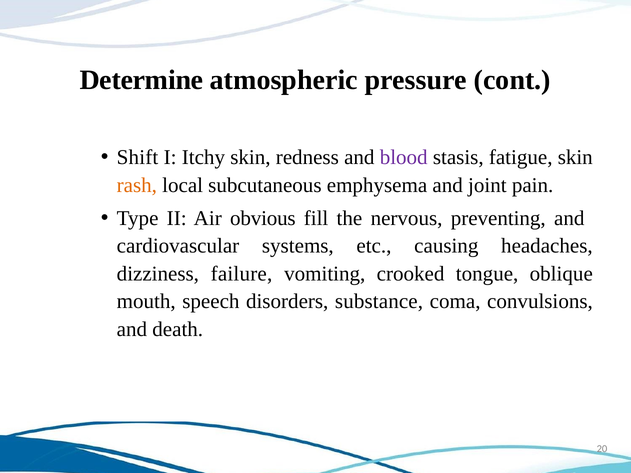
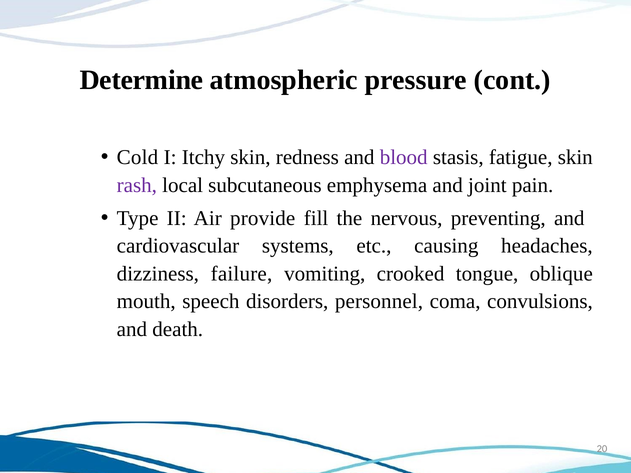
Shift: Shift -> Cold (137, 158)
rash colour: orange -> purple (137, 185)
obvious: obvious -> provide (263, 218)
substance: substance -> personnel (379, 302)
